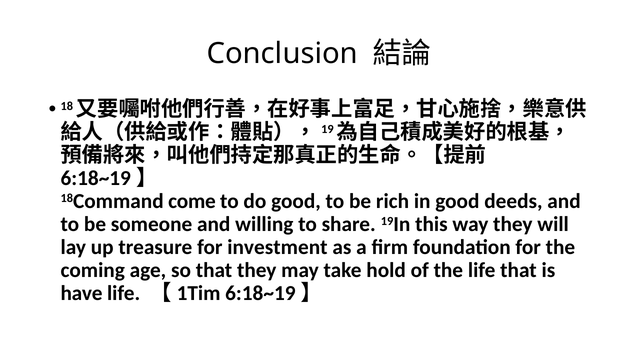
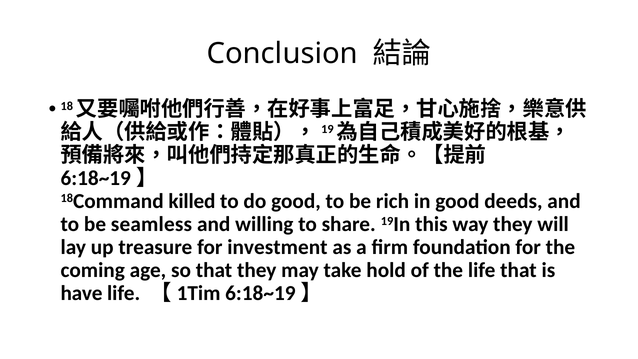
come: come -> killed (192, 201)
someone: someone -> seamless (151, 224)
